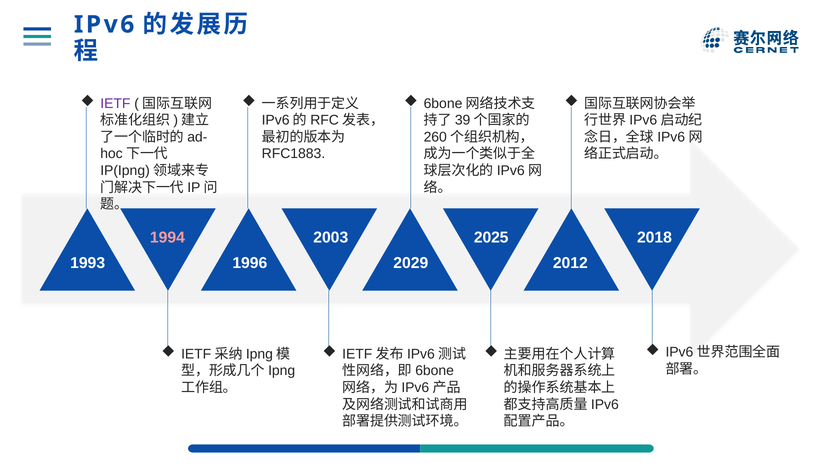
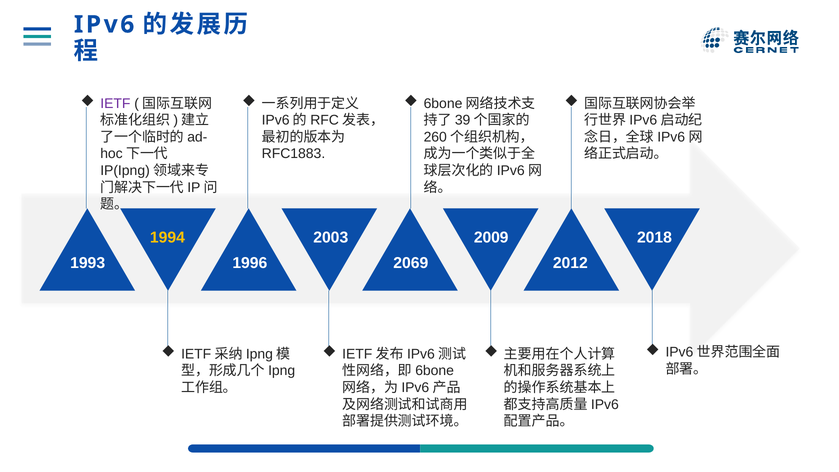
1994 colour: pink -> yellow (167, 238)
2025: 2025 -> 2009 (491, 238)
2029: 2029 -> 2069 (411, 263)
